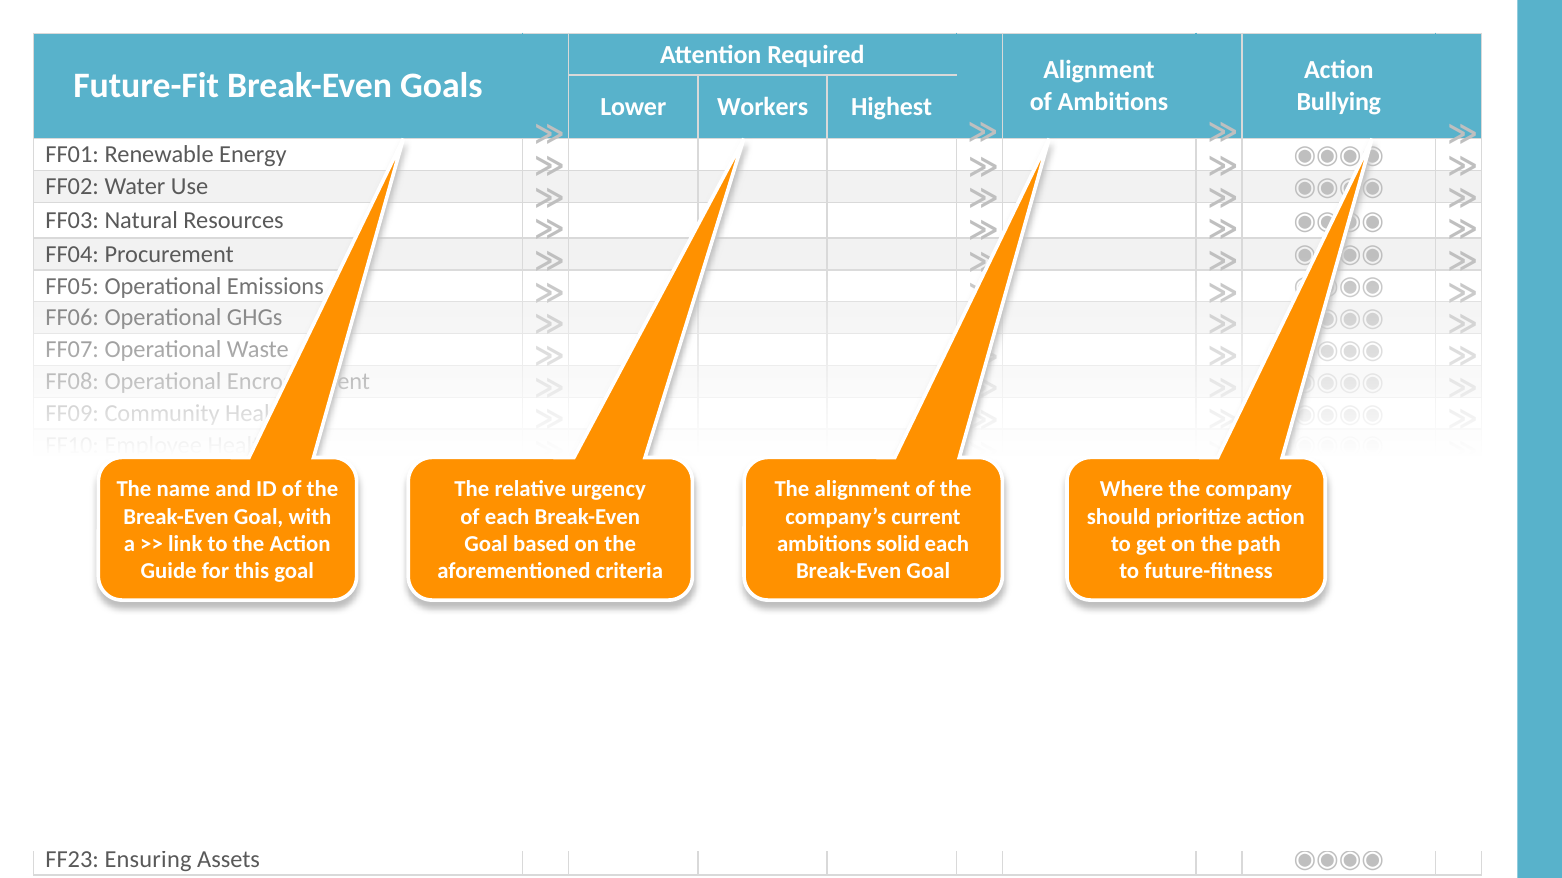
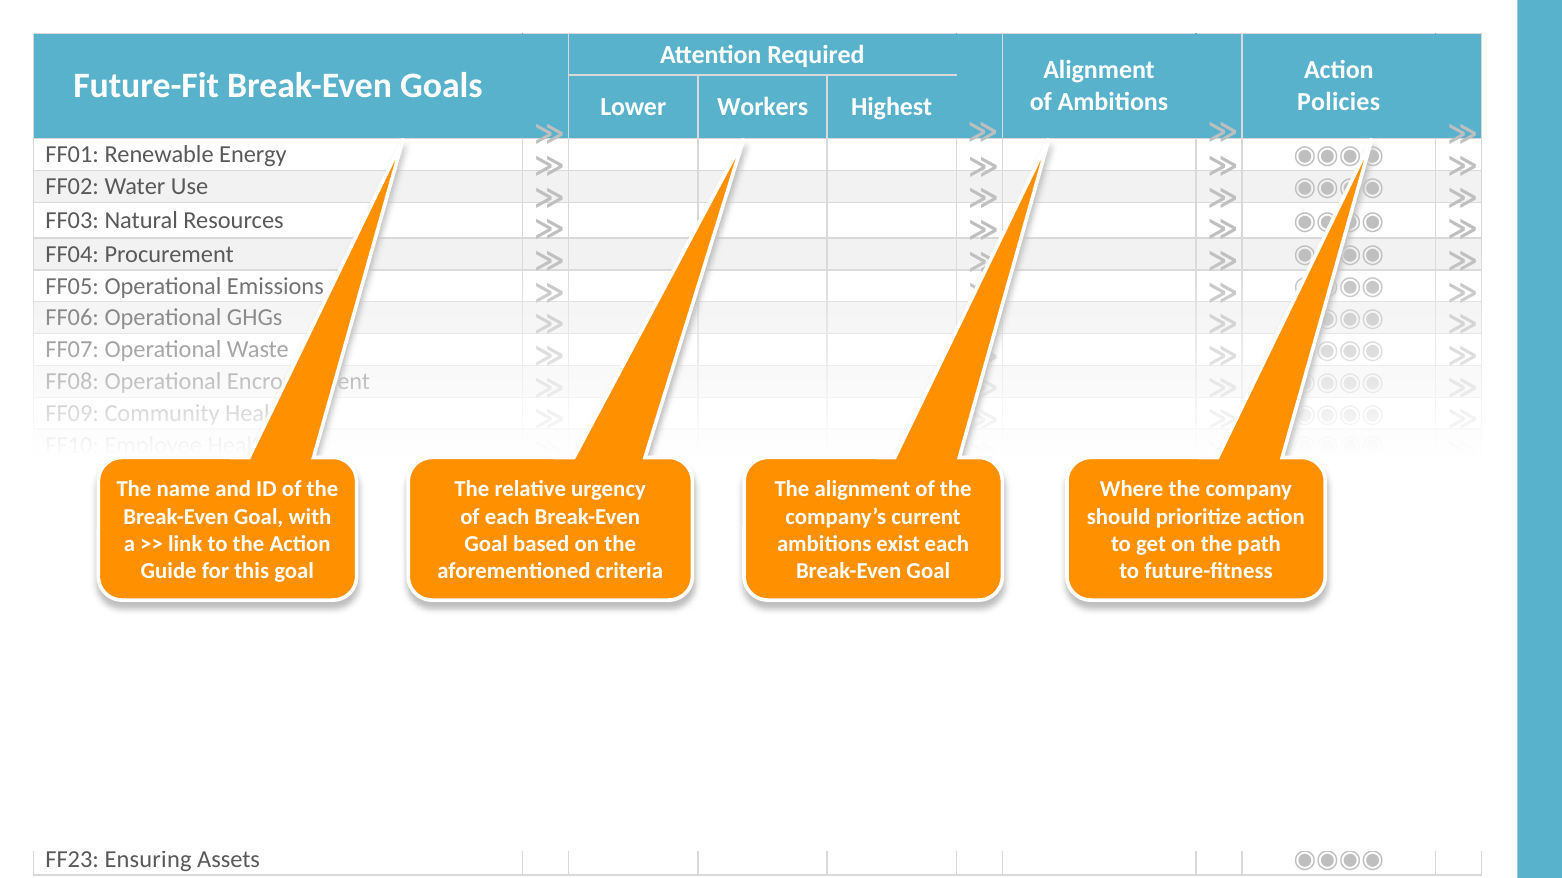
Bullying: Bullying -> Policies (1339, 102)
solid: solid -> exist (898, 544)
